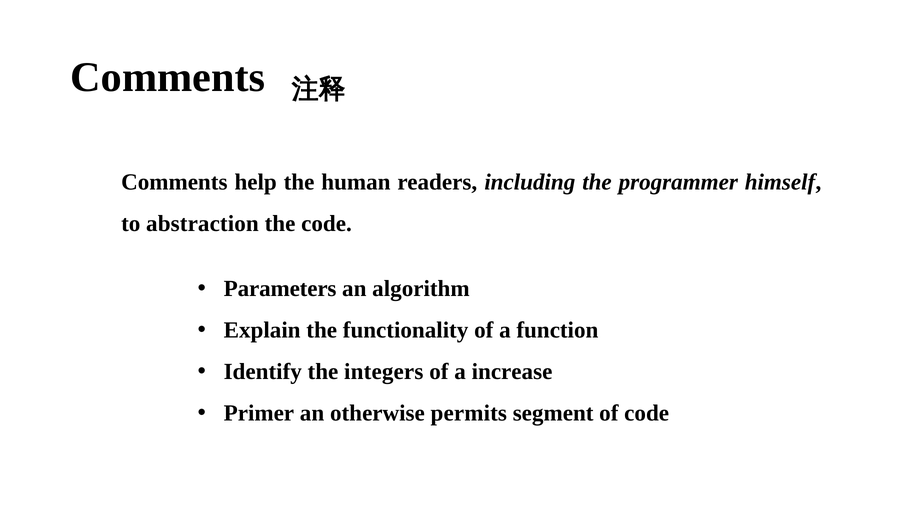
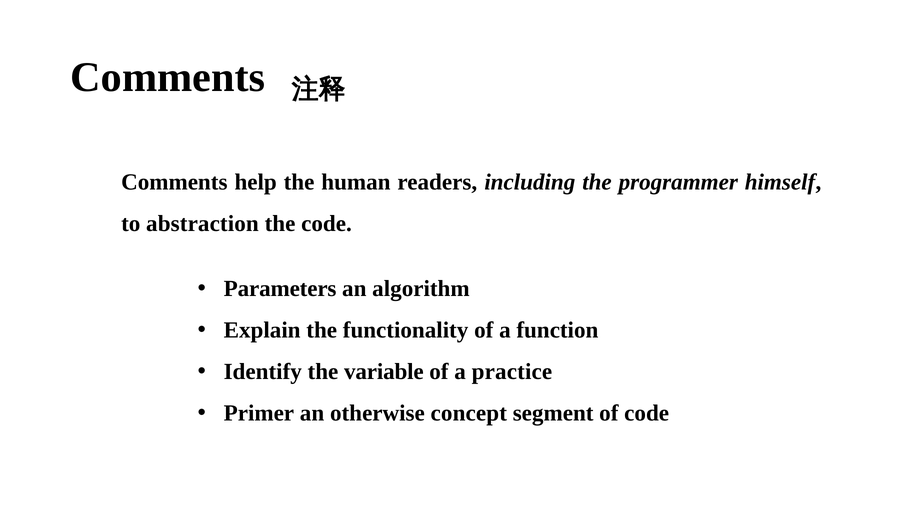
integers: integers -> variable (384, 372)
increase: increase -> practice (512, 372)
permits: permits -> concept (469, 413)
